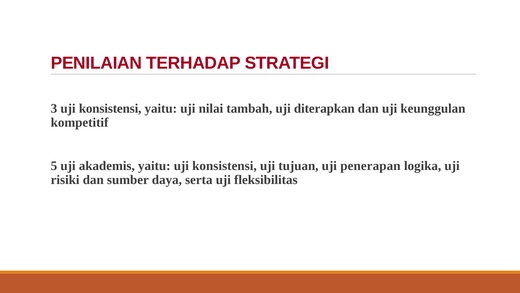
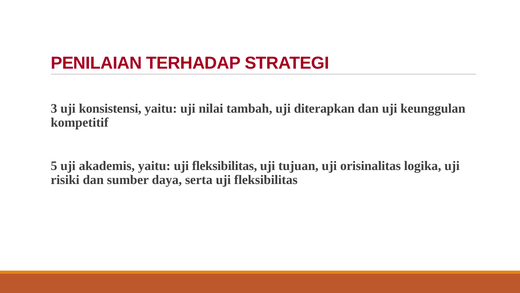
yaitu uji konsistensi: konsistensi -> fleksibilitas (225, 165)
penerapan: penerapan -> orisinalitas (371, 165)
